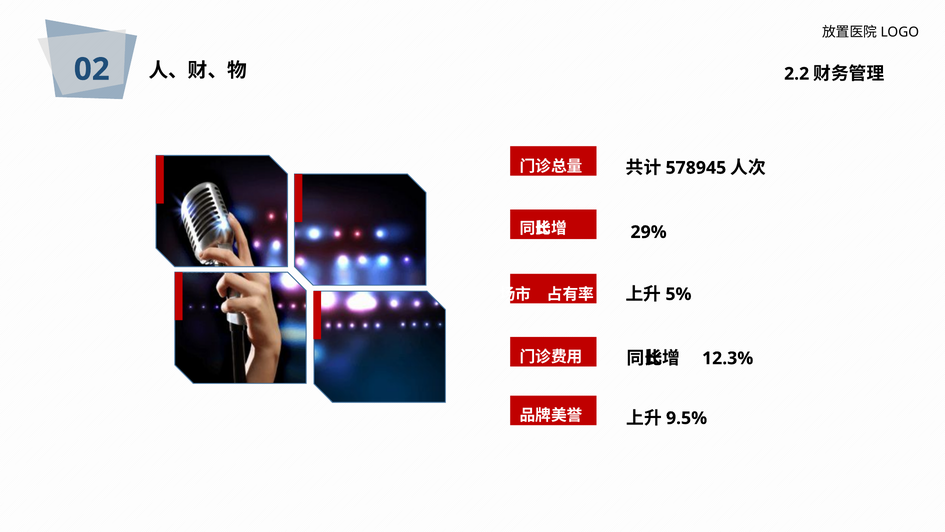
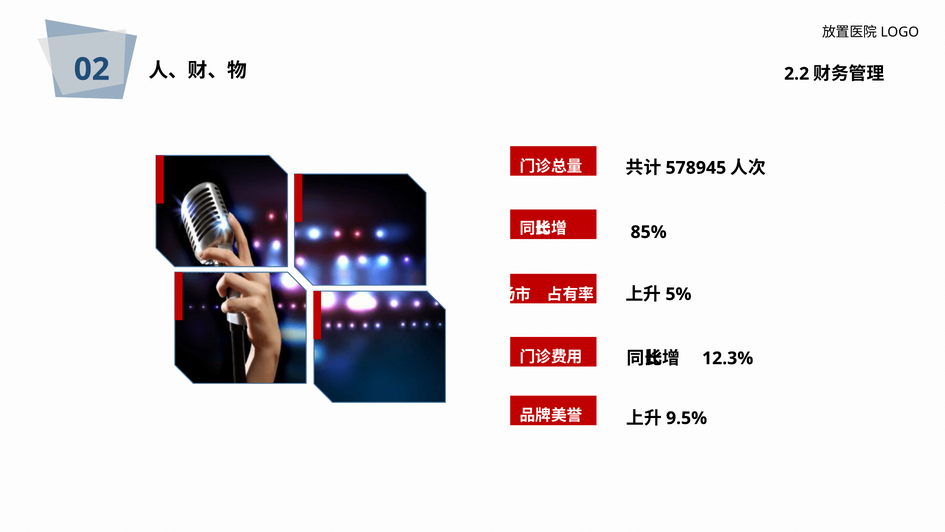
29%: 29% -> 85% (649, 232)
